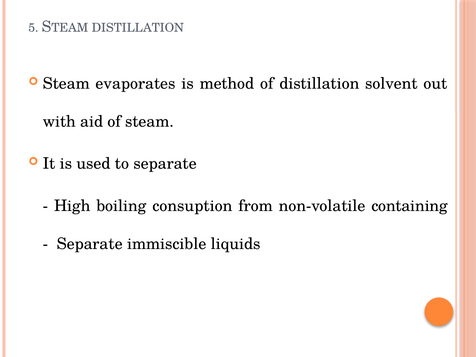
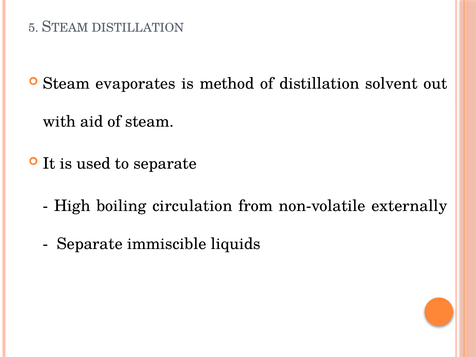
consuption: consuption -> circulation (192, 206)
containing: containing -> externally (409, 206)
